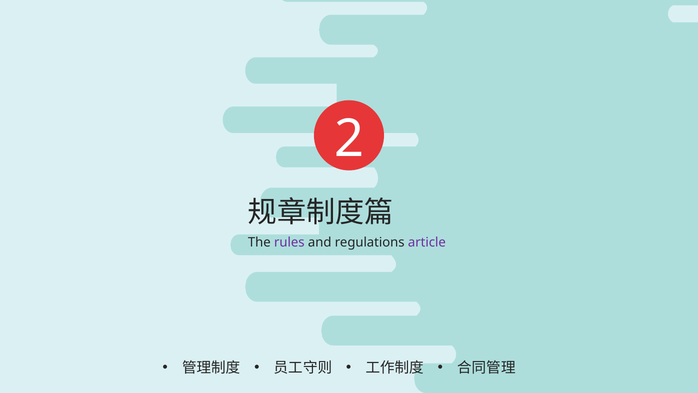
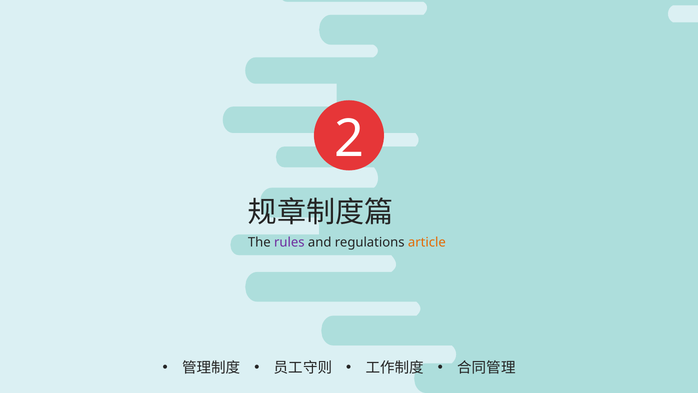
article colour: purple -> orange (427, 242)
